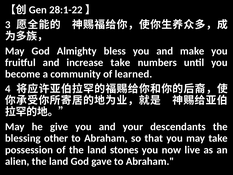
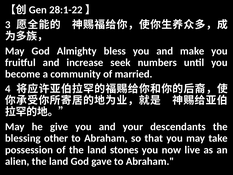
increase take: take -> seek (121, 62)
learned: learned -> married (134, 74)
